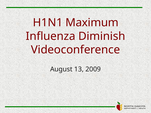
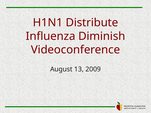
Maximum: Maximum -> Distribute (92, 23)
